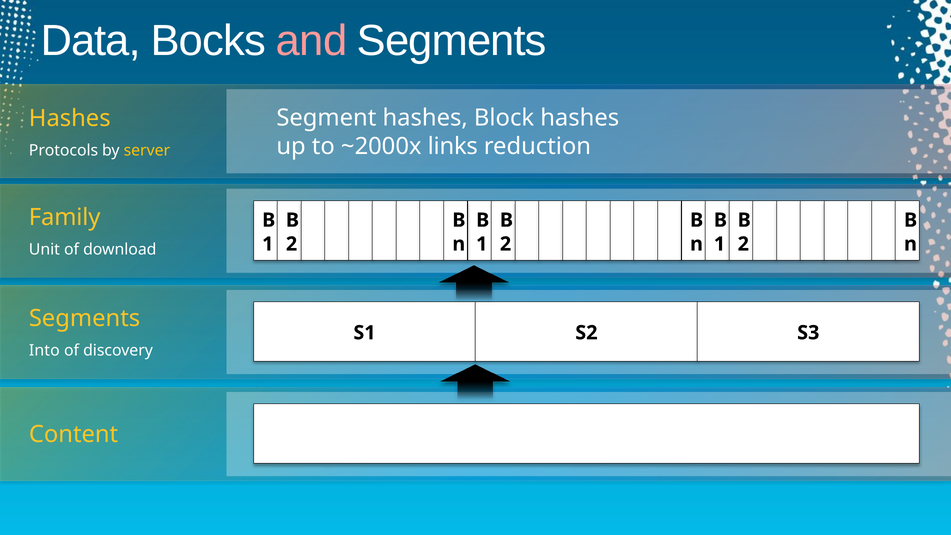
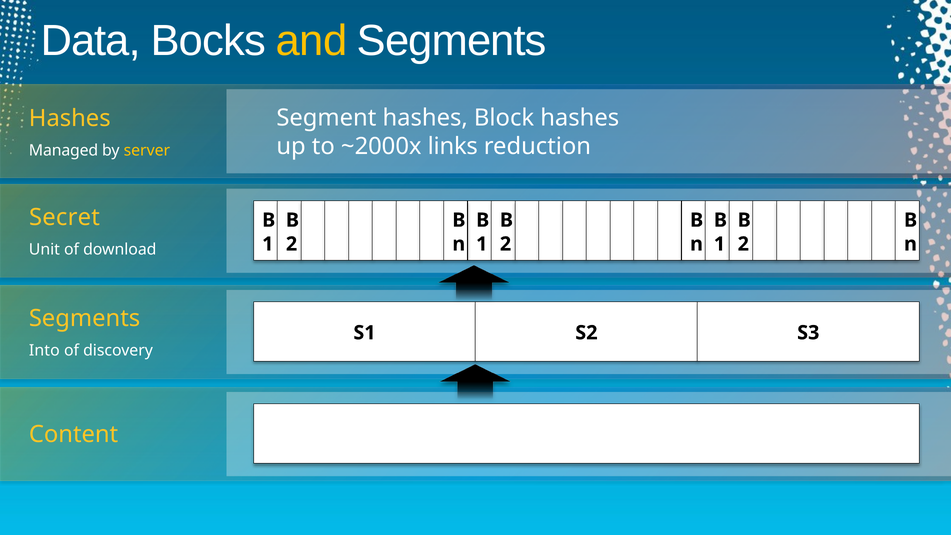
and colour: pink -> yellow (312, 41)
Protocols: Protocols -> Managed (64, 151)
Family: Family -> Secret (64, 218)
